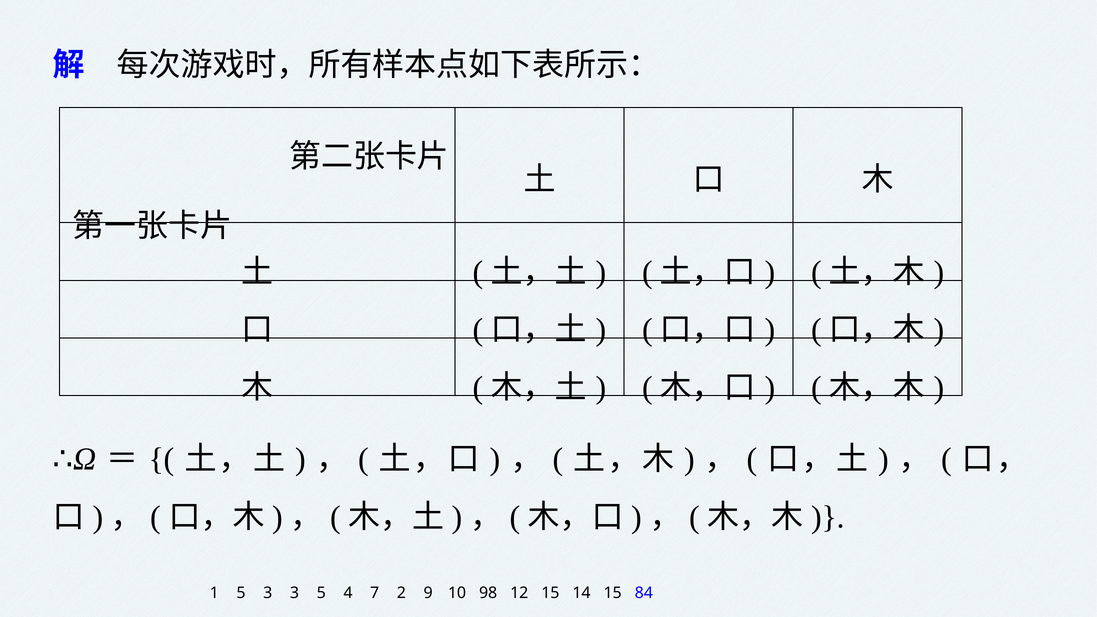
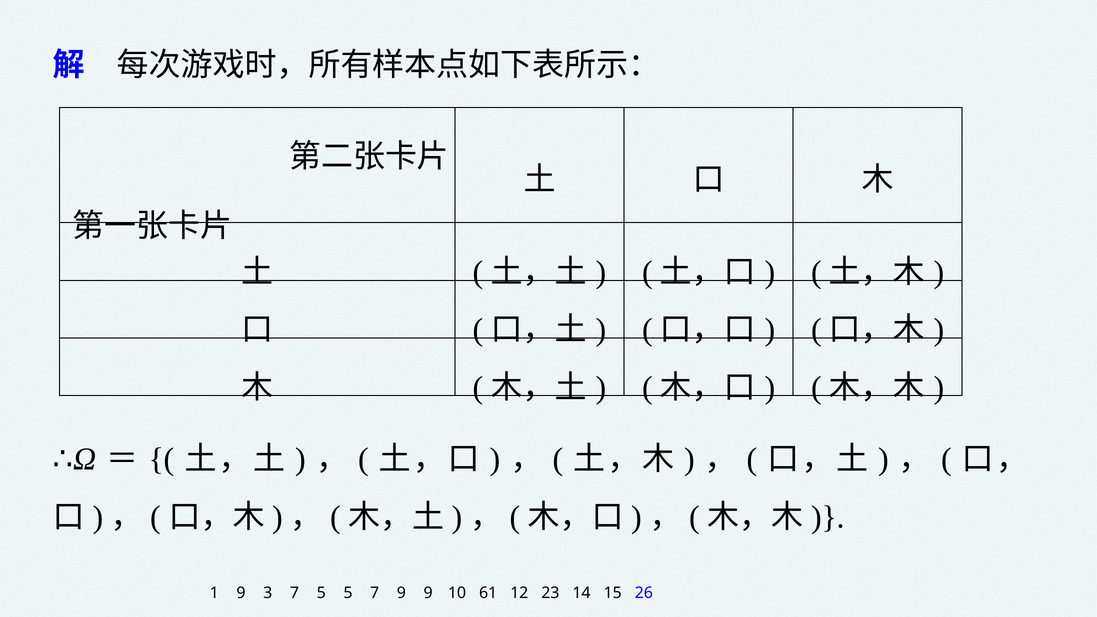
1 5: 5 -> 9 (241, 593)
3 3: 3 -> 7 (295, 593)
5 4: 4 -> 5 (348, 593)
7 2: 2 -> 9 (401, 593)
98: 98 -> 61 (488, 593)
12 15: 15 -> 23 (550, 593)
84: 84 -> 26 (644, 593)
